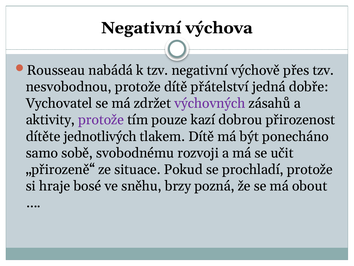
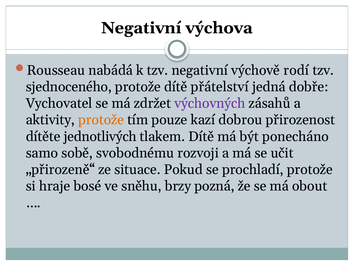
přes: přes -> rodí (296, 70)
nesvobodnou: nesvobodnou -> sjednoceného (69, 87)
protože colour: purple -> orange (101, 120)
